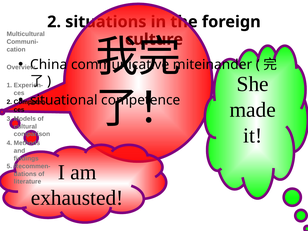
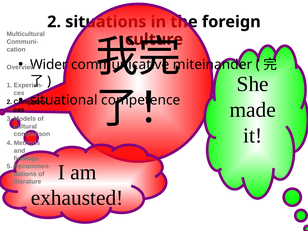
China: China -> Wider (49, 65)
